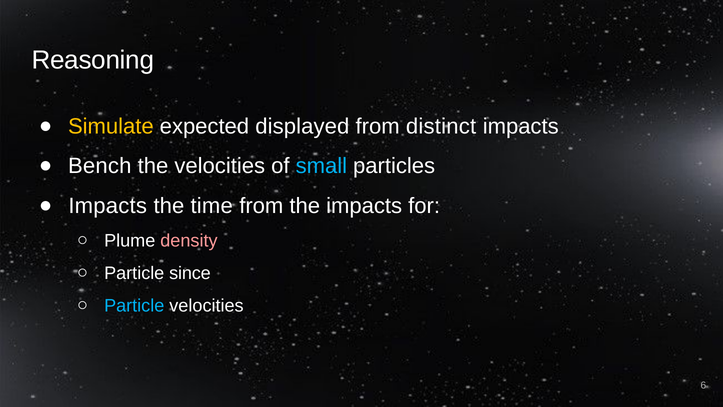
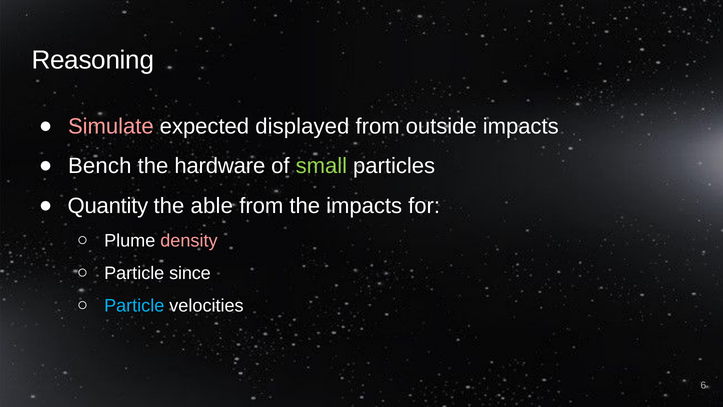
Simulate colour: yellow -> pink (111, 126)
distinct: distinct -> outside (441, 126)
the velocities: velocities -> hardware (220, 166)
small colour: light blue -> light green (321, 166)
Impacts: Impacts -> Quantity (108, 206)
time: time -> able (212, 206)
